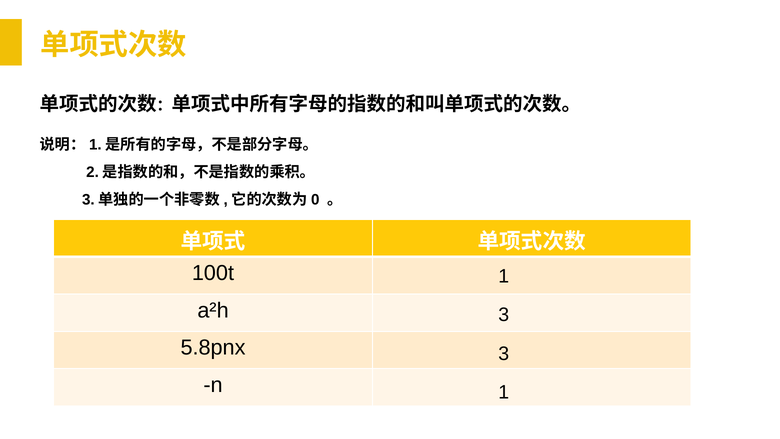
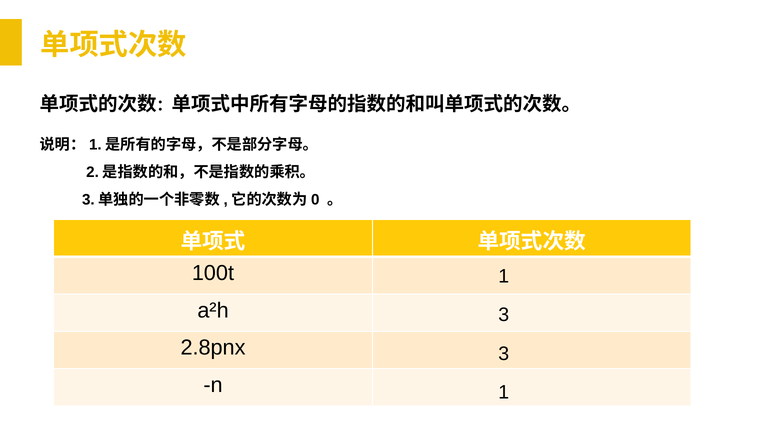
5.8pnx: 5.8pnx -> 2.8pnx (213, 348)
